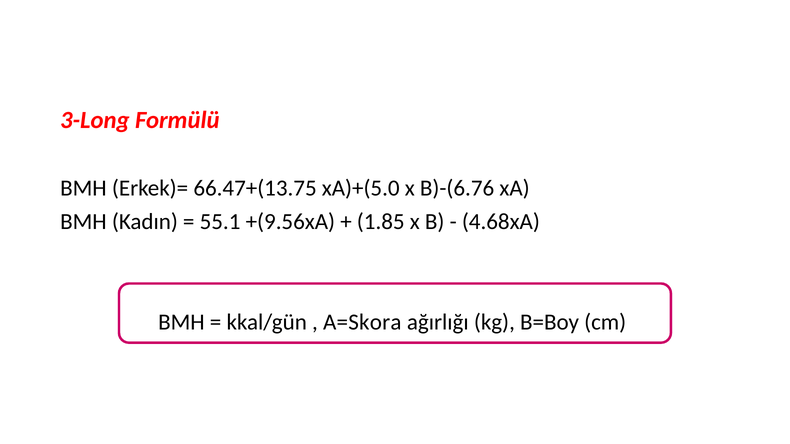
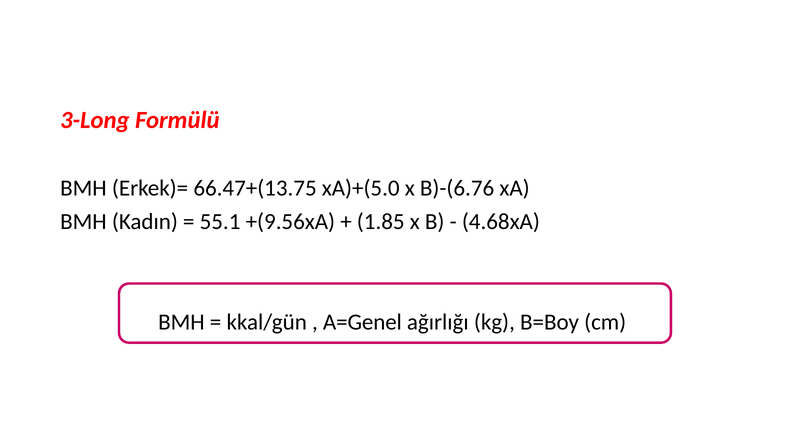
A=Skora: A=Skora -> A=Genel (362, 323)
